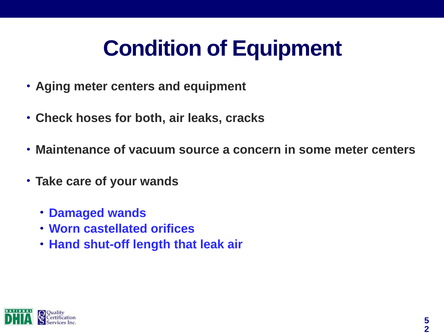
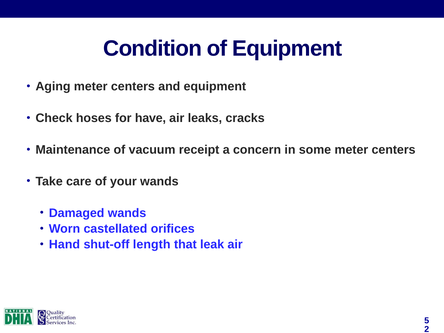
both: both -> have (150, 118)
source: source -> receipt (199, 150)
